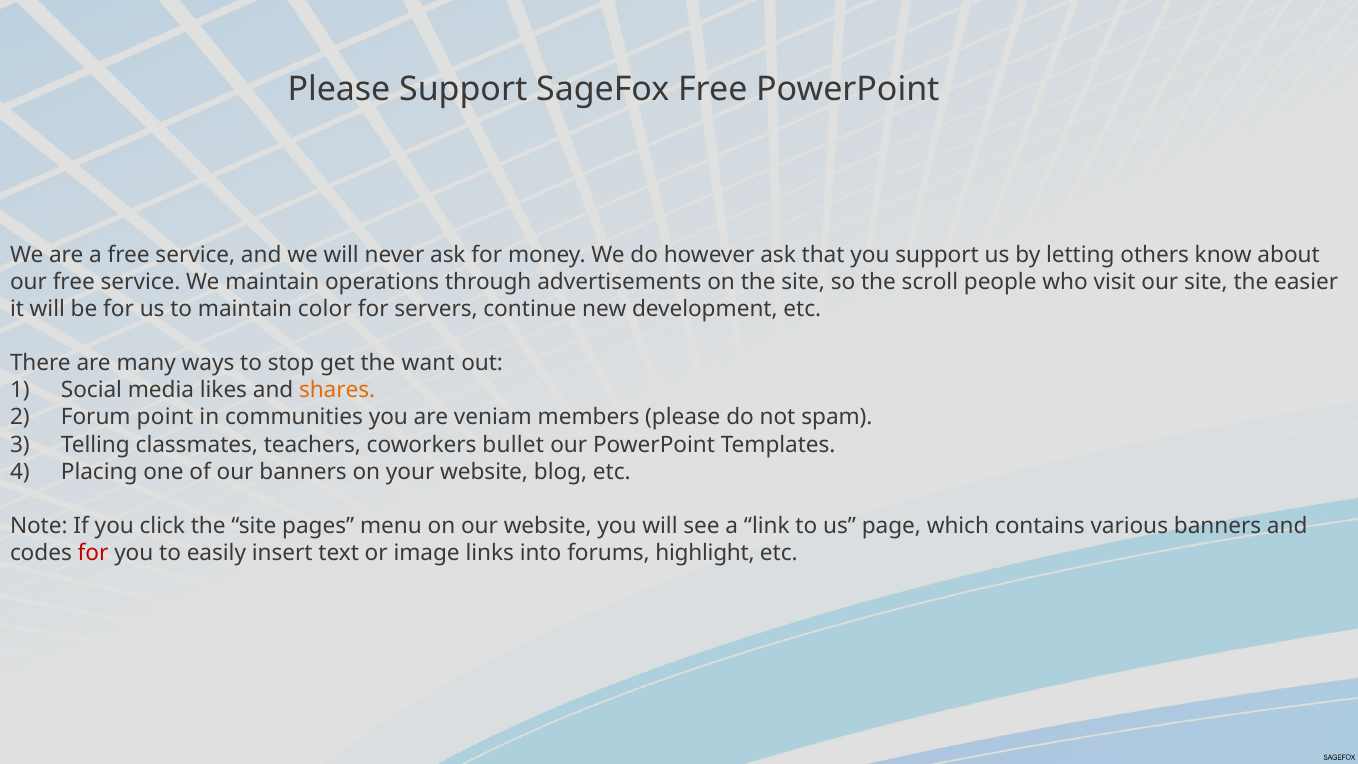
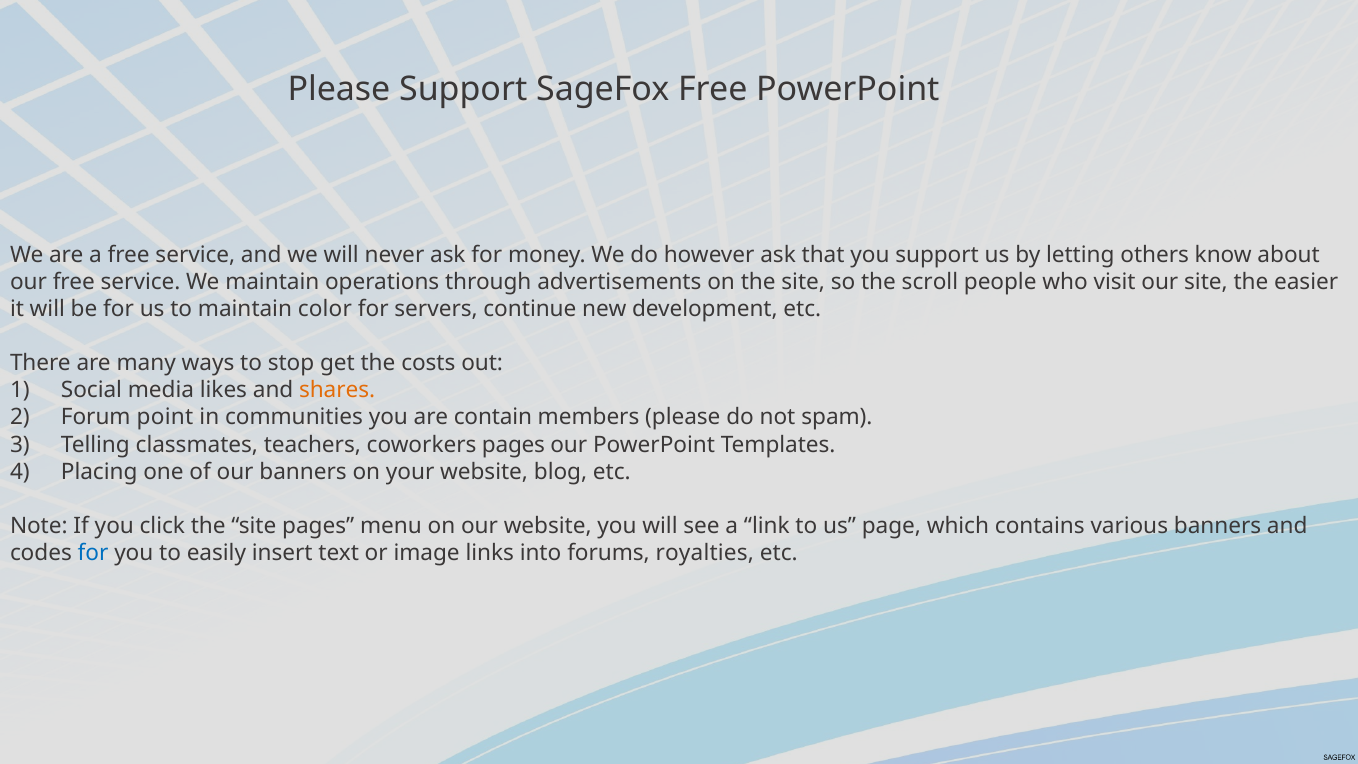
want: want -> costs (428, 363)
veniam: veniam -> contain (493, 417)
coworkers bullet: bullet -> pages (513, 445)
for colour: red -> blue (93, 553)
highlight: highlight -> royalties (705, 553)
